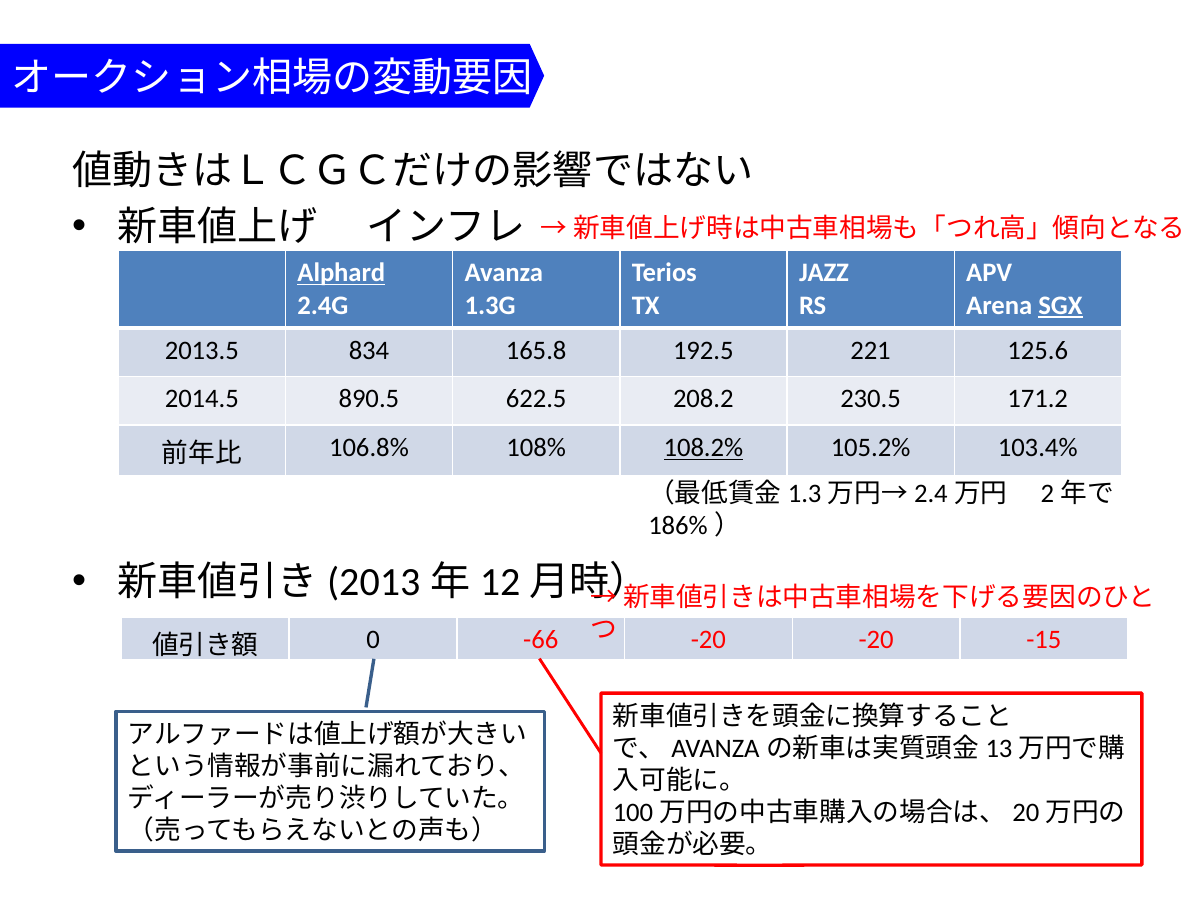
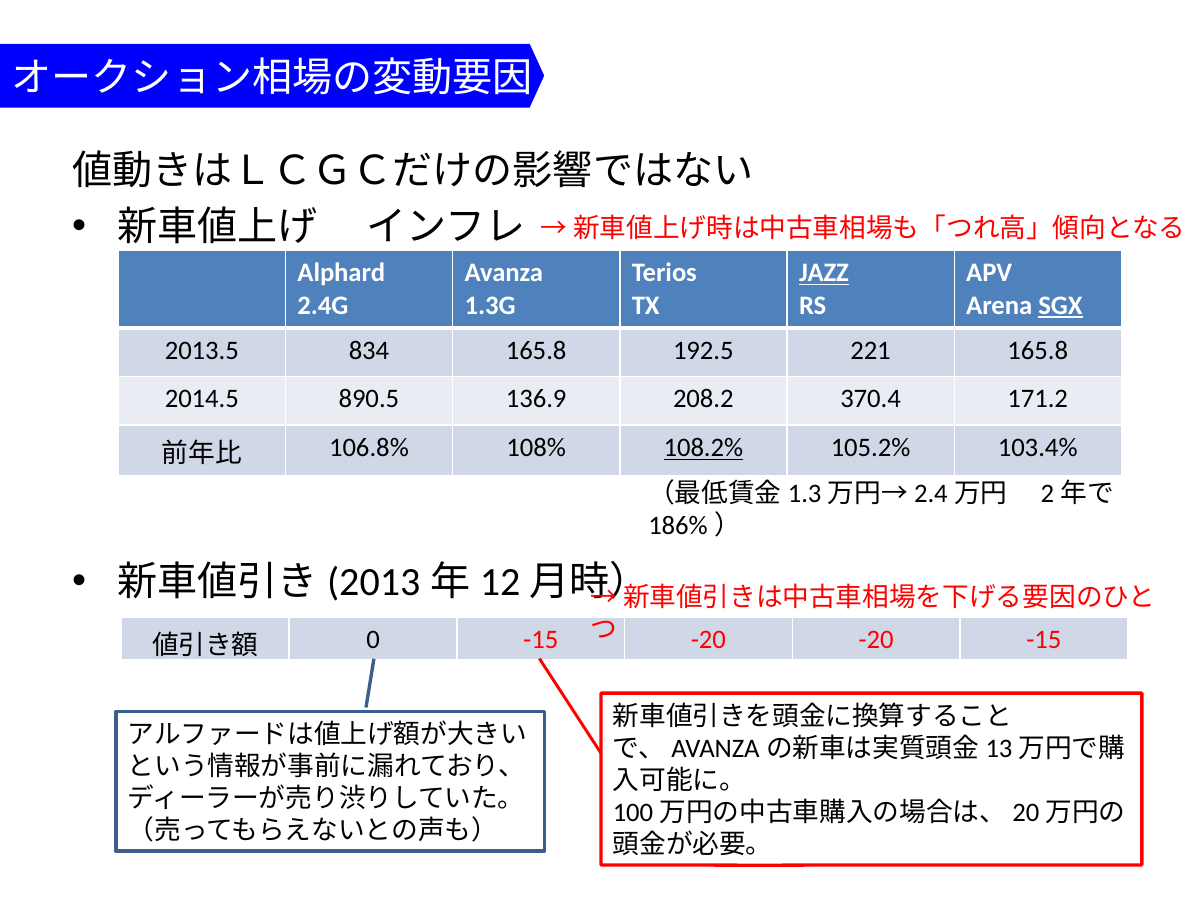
Alphard underline: present -> none (341, 273)
JAZZ underline: none -> present (824, 273)
221 125.6: 125.6 -> 165.8 (1038, 351)
622.5: 622.5 -> 136.9 (536, 399)
230.5: 230.5 -> 370.4 (871, 399)
0 -66: -66 -> -15 (541, 640)
